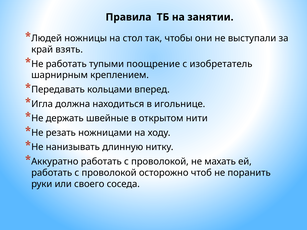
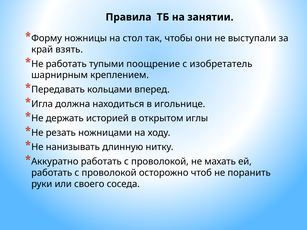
Людей: Людей -> Форму (47, 38)
швейные: швейные -> историей (107, 118)
нити: нити -> иглы (197, 118)
